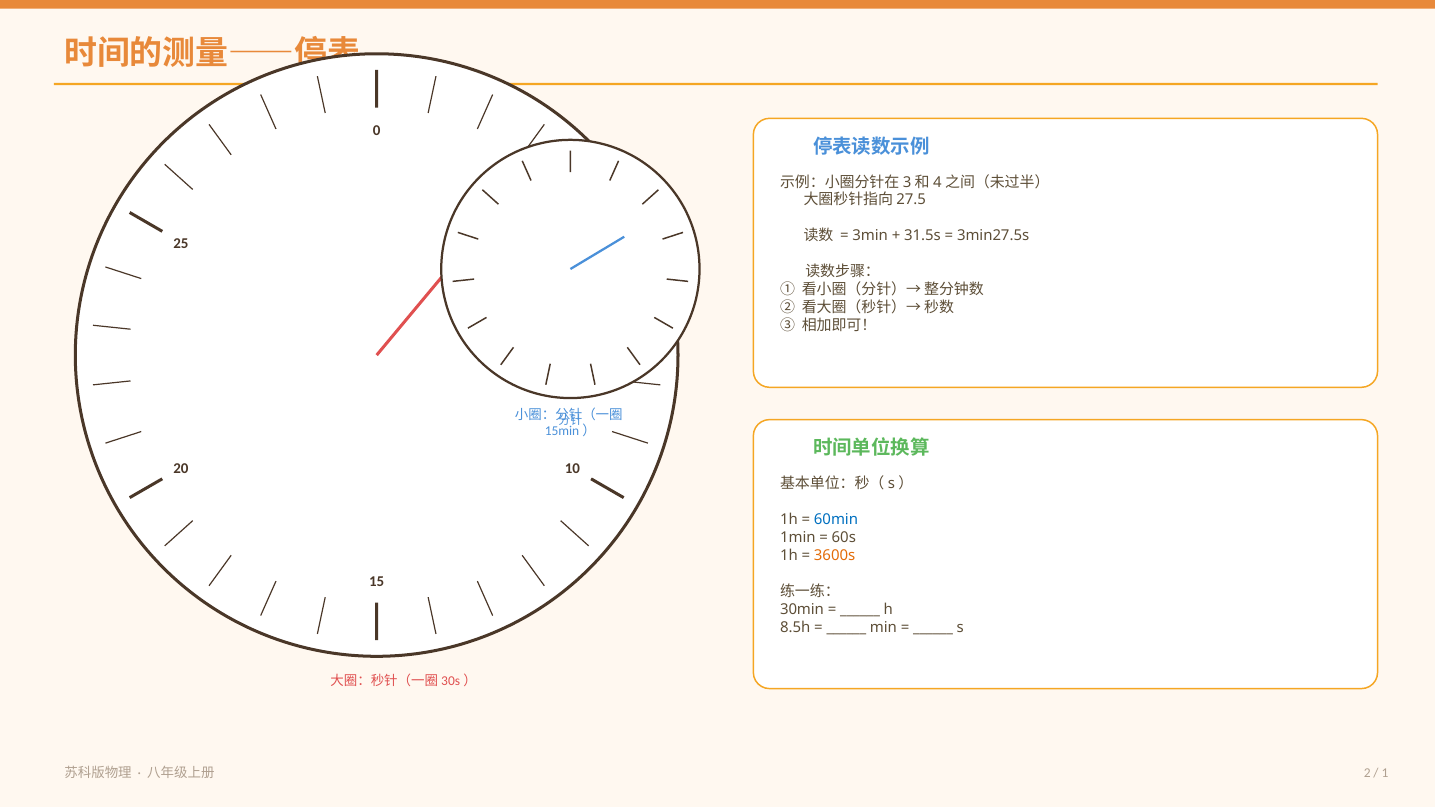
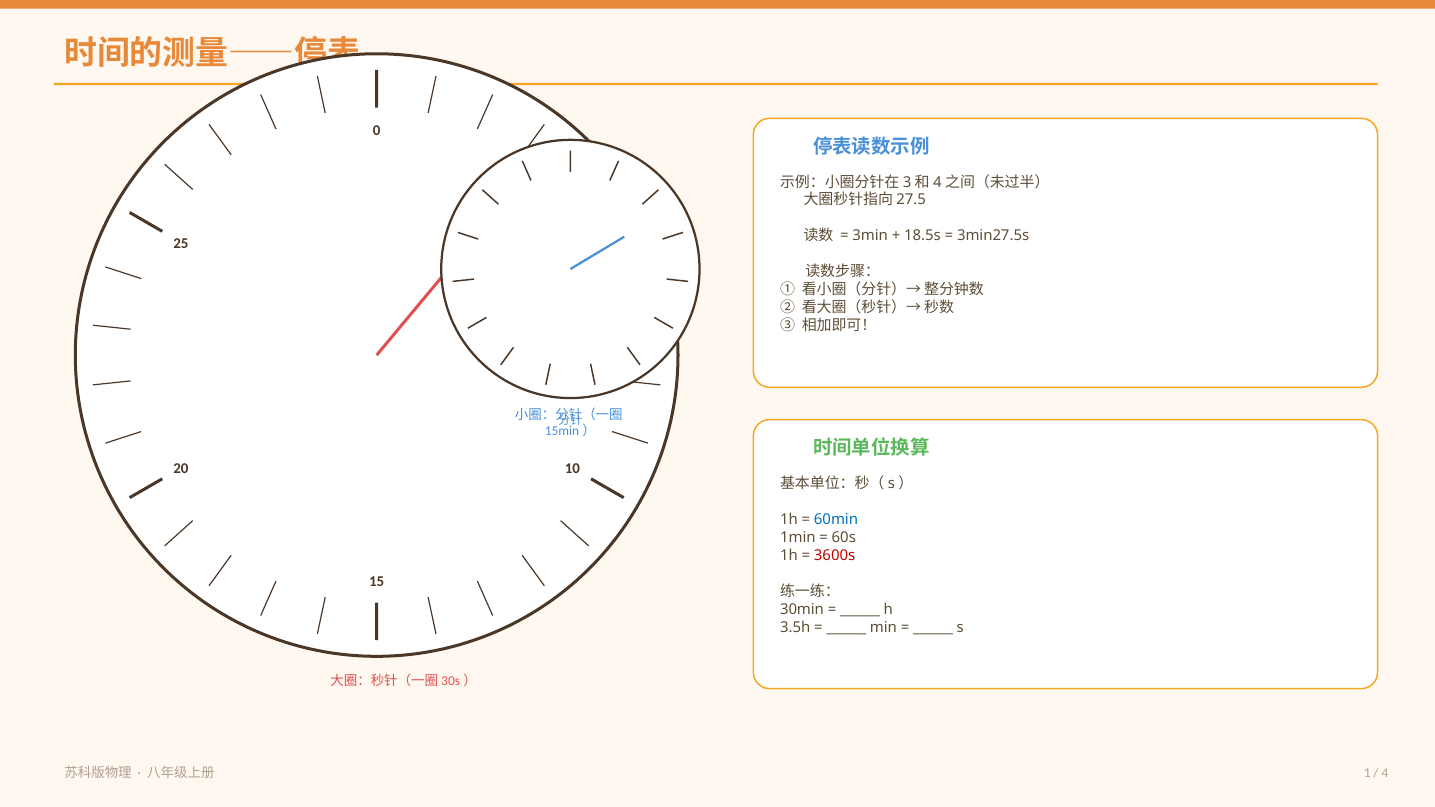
31.5s: 31.5s -> 18.5s (923, 236)
3600s colour: orange -> red (835, 555)
8.5h: 8.5h -> 3.5h (795, 627)
2: 2 -> 1 (1367, 773)
1: 1 -> 4 (1385, 773)
